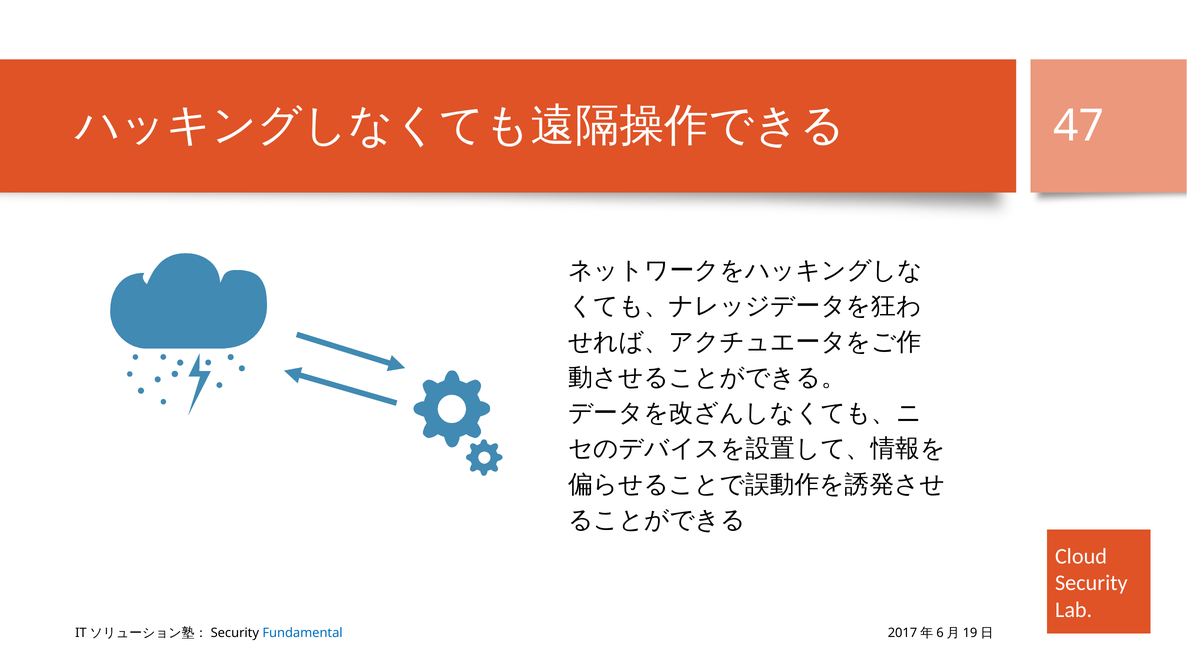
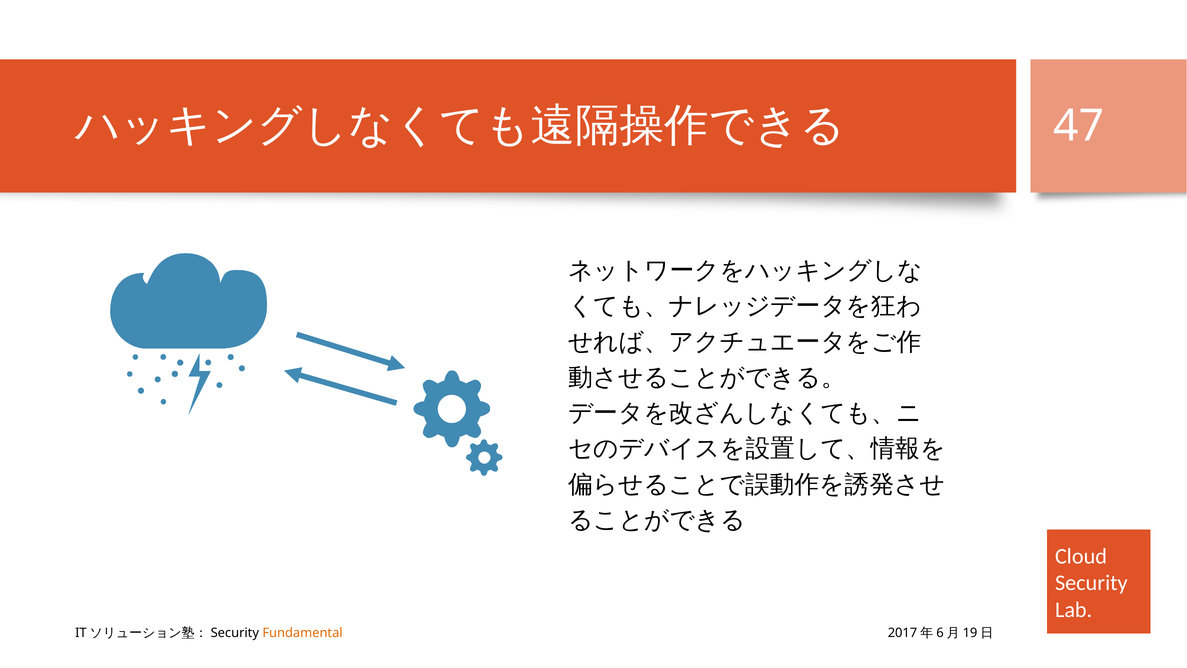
Fundamental colour: blue -> orange (303, 632)
